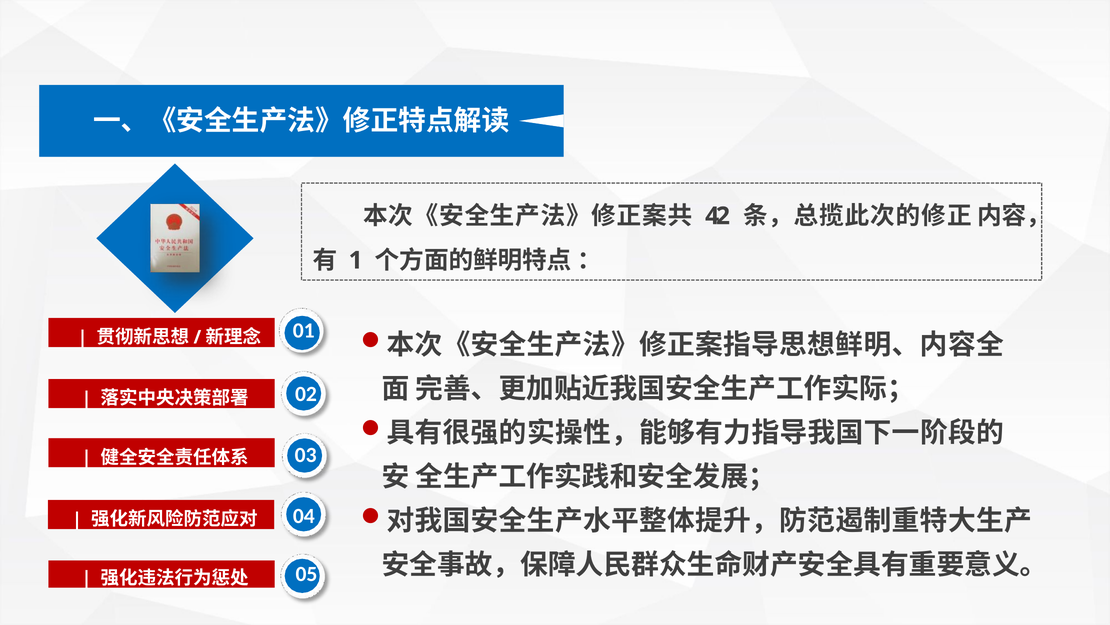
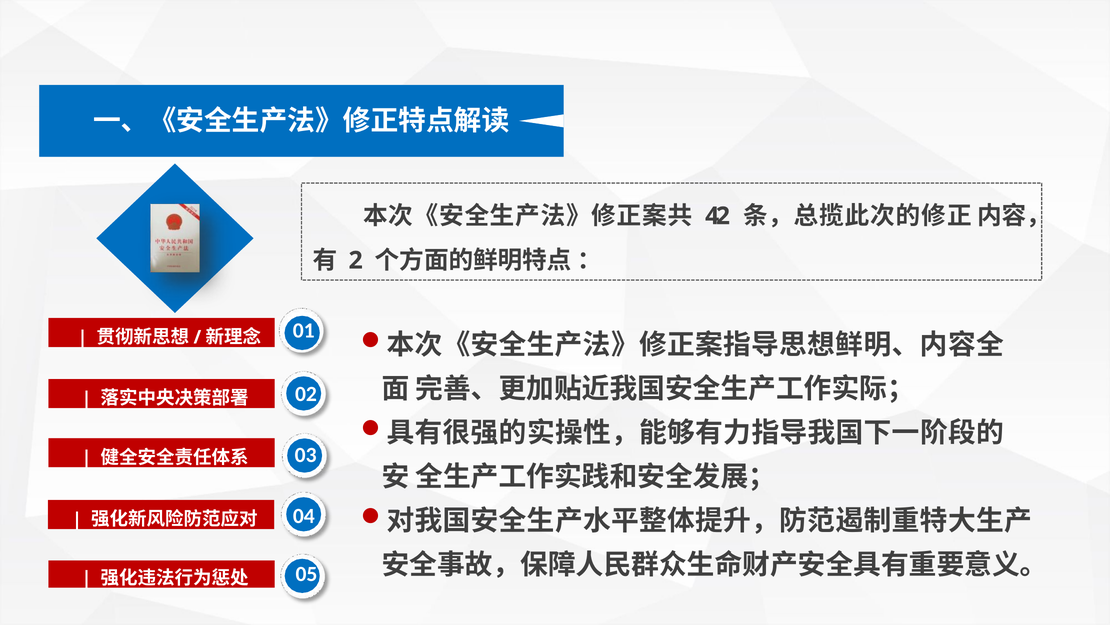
1: 1 -> 2 (356, 260)
